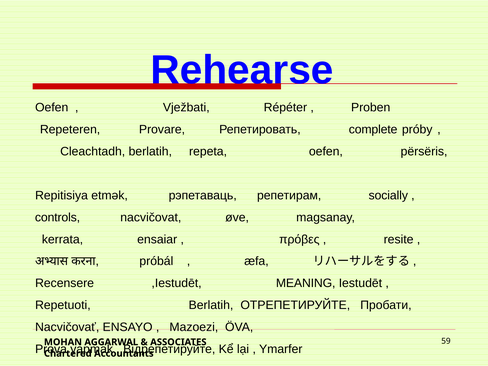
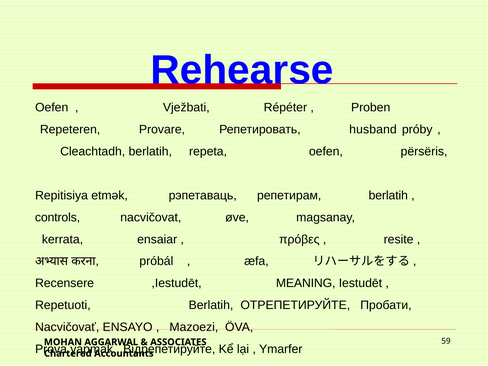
complete: complete -> husband (373, 130)
репетирам socially: socially -> berlatih (388, 195)
